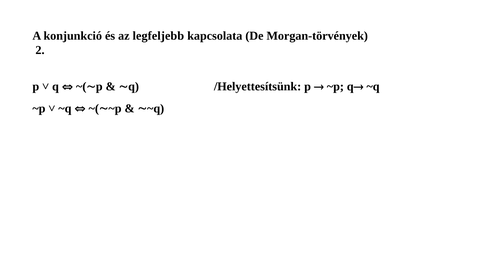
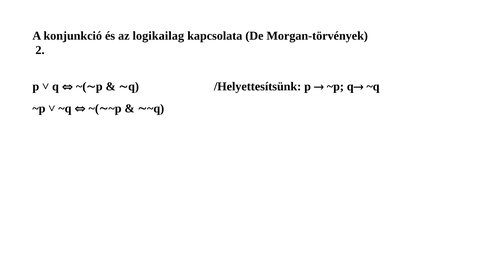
legfeljebb: legfeljebb -> logikailag (158, 36)
